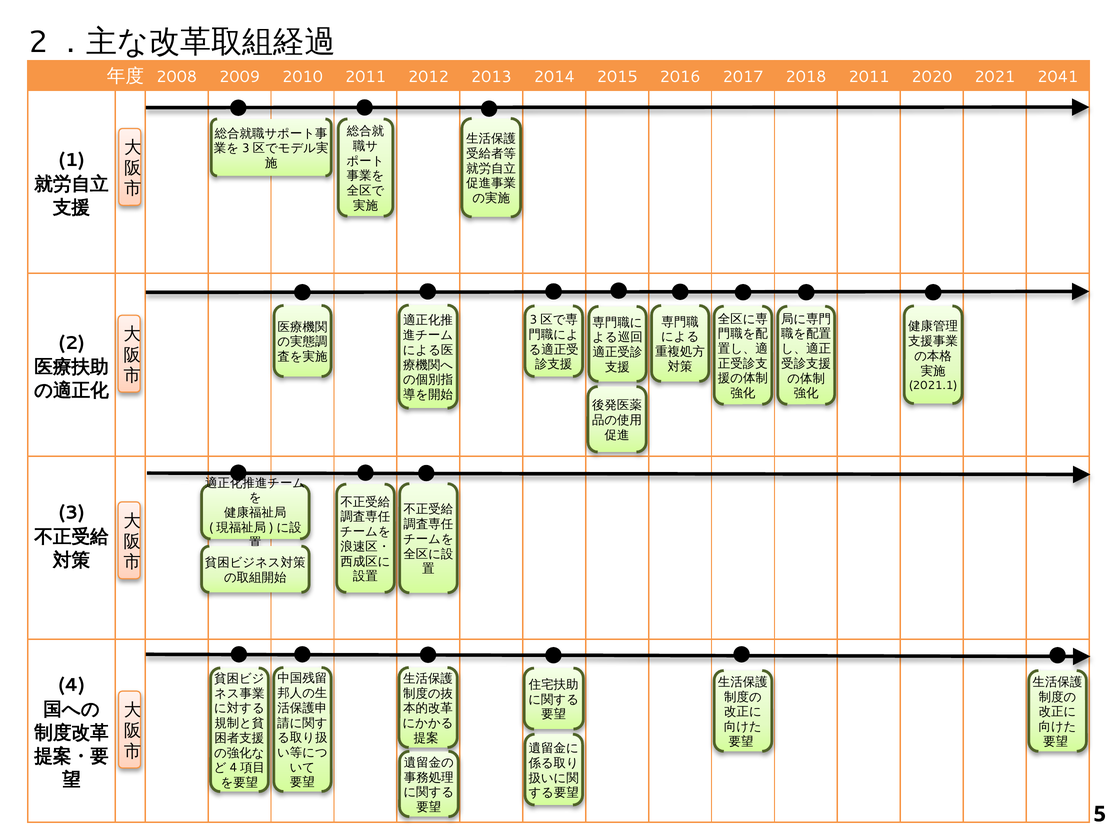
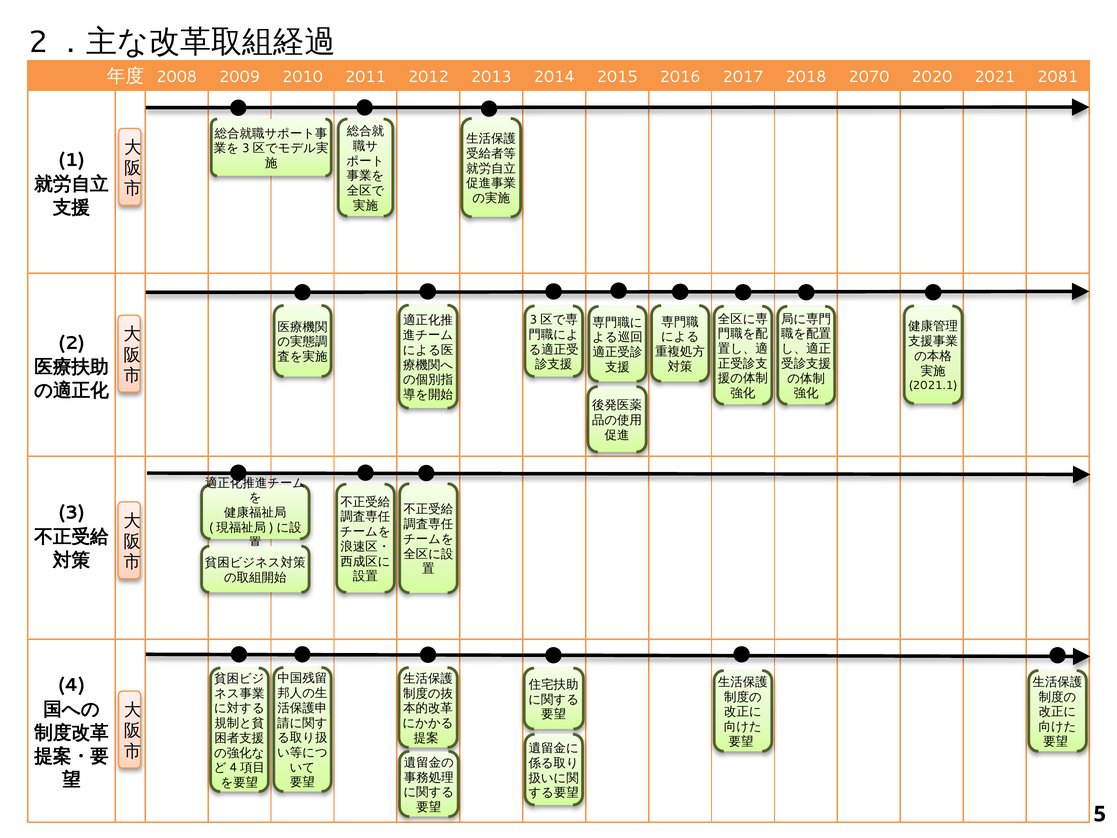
2018 2011: 2011 -> 2070 (869, 77)
2041: 2041 -> 2081 (1058, 77)
